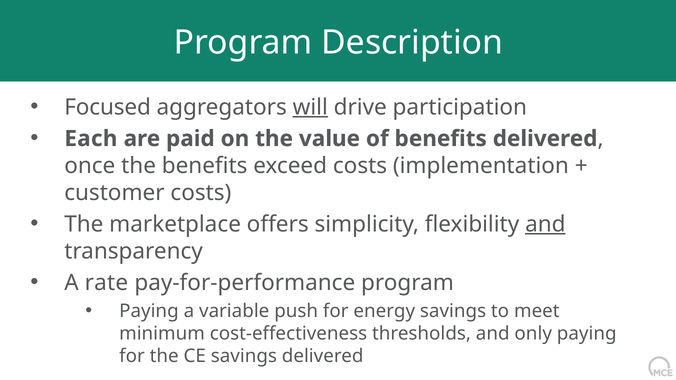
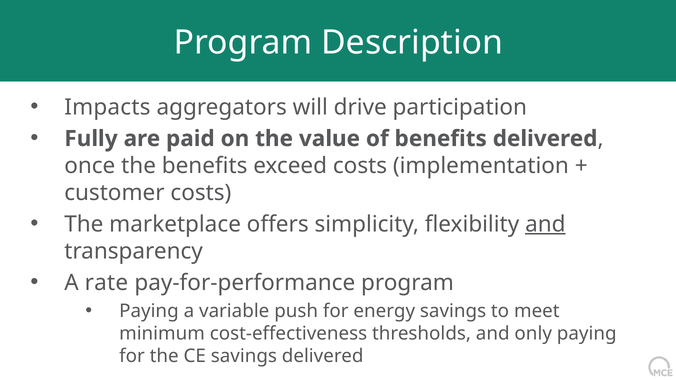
Focused: Focused -> Impacts (107, 107)
will underline: present -> none (310, 107)
Each: Each -> Fully (91, 139)
